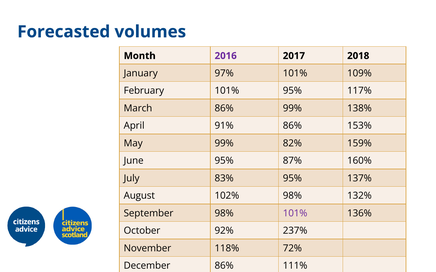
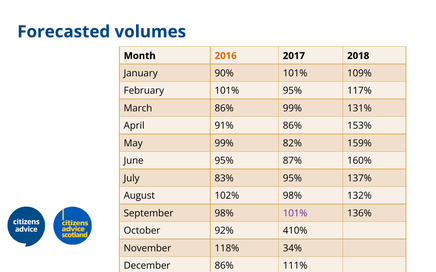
2016 colour: purple -> orange (226, 56)
97%: 97% -> 90% (224, 73)
138%: 138% -> 131% (359, 108)
237%: 237% -> 410% (295, 231)
72%: 72% -> 34% (292, 249)
